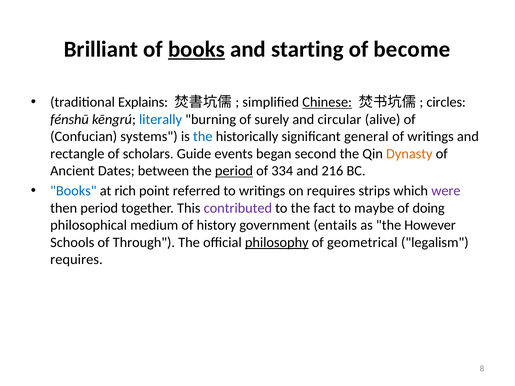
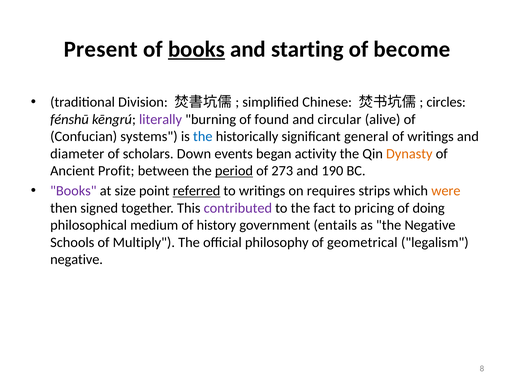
Brilliant: Brilliant -> Present (101, 49)
Explains: Explains -> Division (143, 102)
Chinese underline: present -> none (327, 102)
literally colour: blue -> purple (161, 119)
surely: surely -> found (272, 119)
rectangle: rectangle -> diameter (77, 154)
Guide: Guide -> Down (194, 154)
second: second -> activity (316, 154)
Dates: Dates -> Profit (116, 171)
334: 334 -> 273 (282, 171)
216: 216 -> 190 (332, 171)
Books colour: blue -> purple (73, 191)
rich: rich -> size (125, 191)
referred underline: none -> present (197, 191)
were colour: purple -> orange (446, 191)
then period: period -> signed (99, 208)
maybe: maybe -> pricing (374, 208)
the However: However -> Negative (430, 225)
Through: Through -> Multiply (144, 243)
philosophy underline: present -> none (277, 243)
requires: requires -> negative (77, 260)
